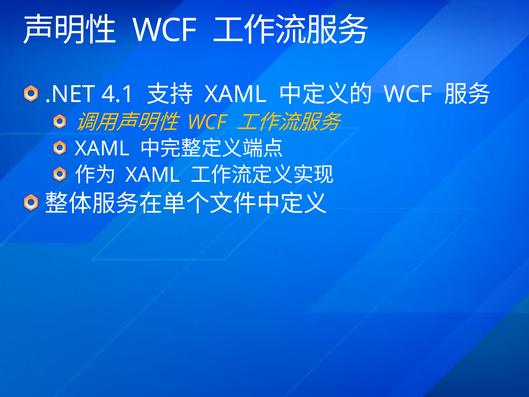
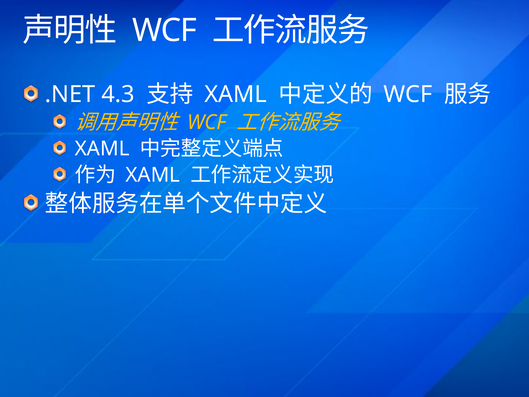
4.1: 4.1 -> 4.3 (118, 94)
